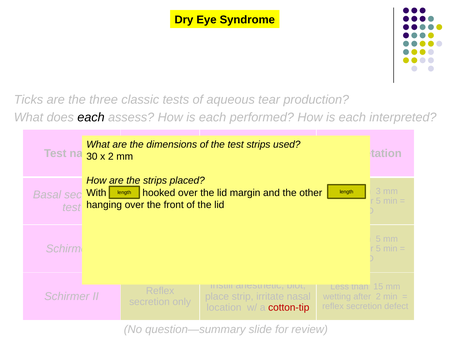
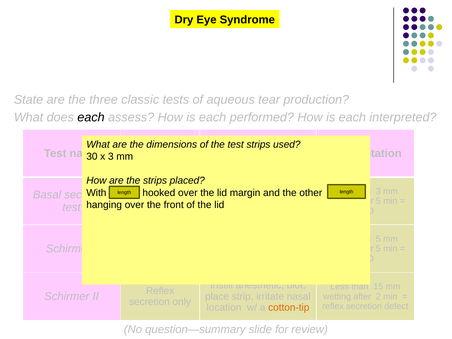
Ticks: Ticks -> State (28, 100)
x 2: 2 -> 3 (111, 157)
cotton-tip colour: red -> orange (289, 308)
